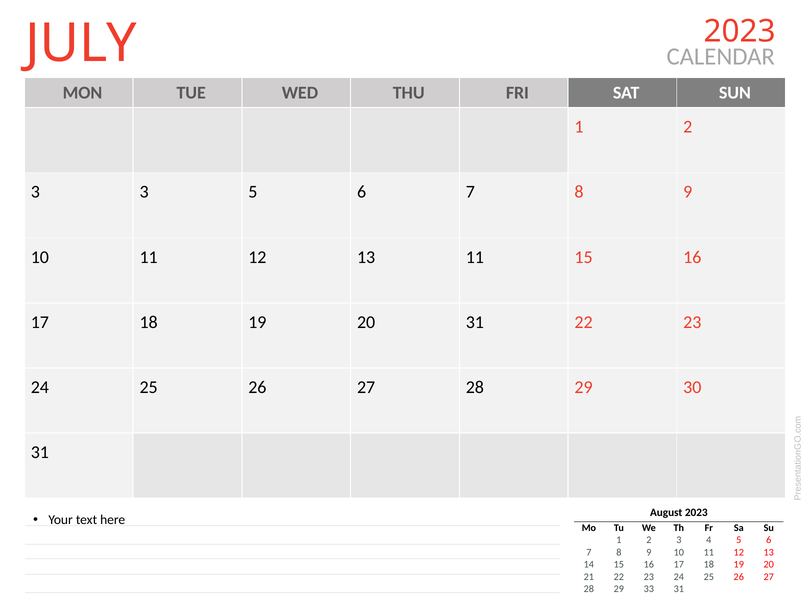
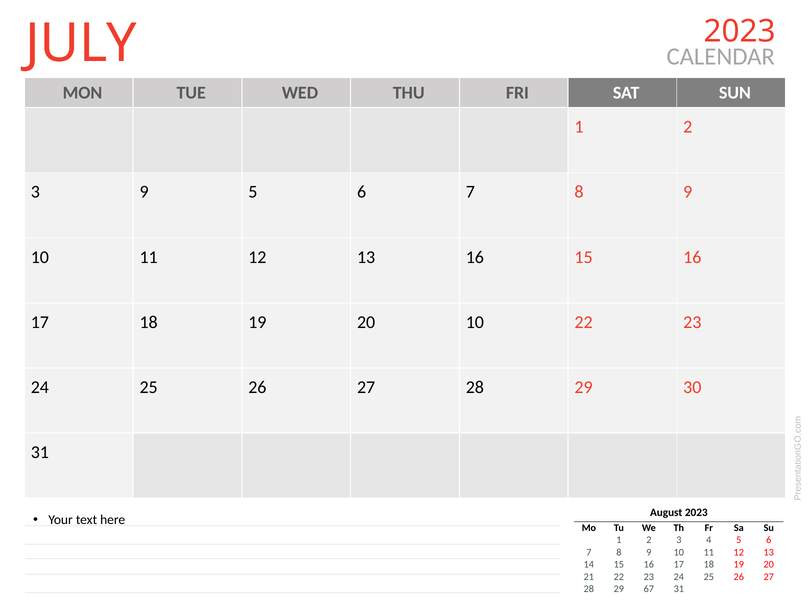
3 3: 3 -> 9 (144, 192)
13 11: 11 -> 16 (475, 257)
20 31: 31 -> 10 (475, 322)
33: 33 -> 67 (649, 589)
